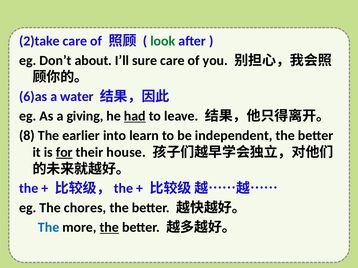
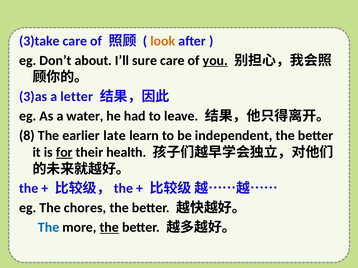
2)take: 2)take -> 3)take (39, 41)
look colour: green -> orange (163, 41)
you underline: none -> present (215, 61)
6)as: 6)as -> 3)as (33, 97)
water: water -> letter (77, 97)
giving: giving -> water (85, 116)
had underline: present -> none (135, 116)
into: into -> late (115, 136)
house: house -> health (126, 153)
